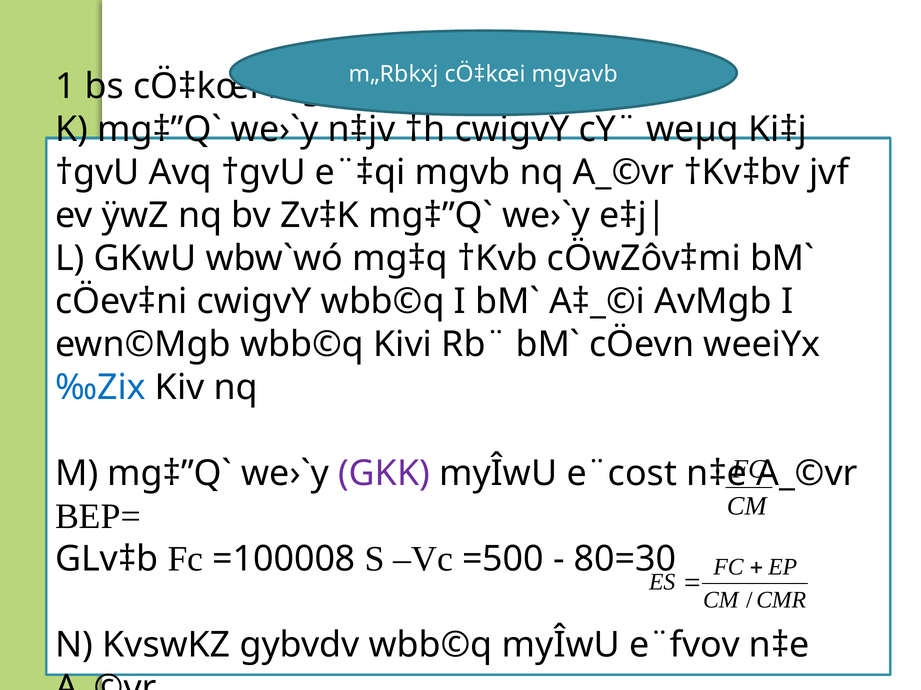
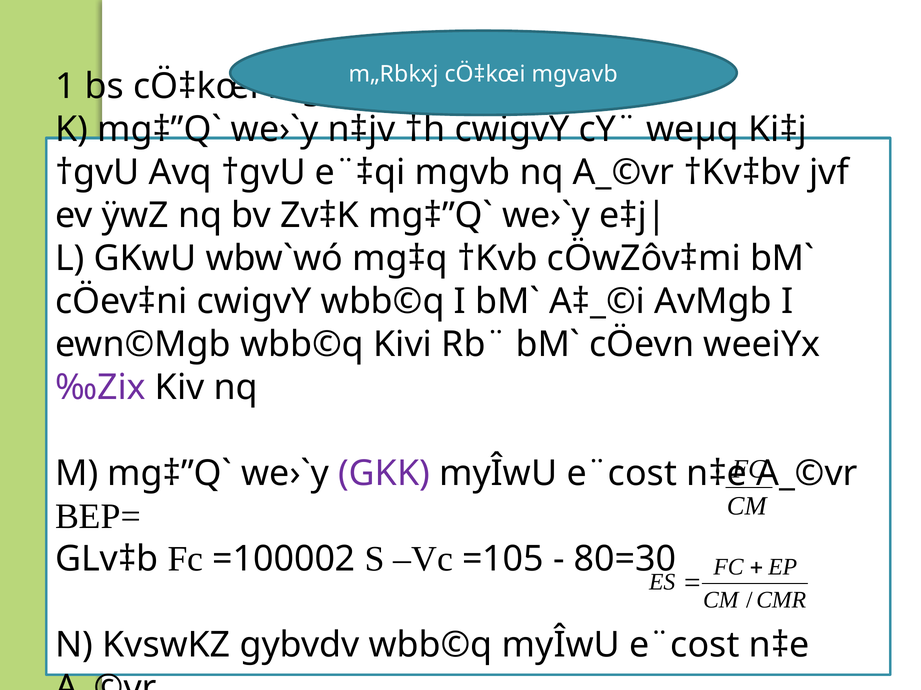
‰Zix colour: blue -> purple (100, 388)
=100008: =100008 -> =100002 (284, 560)
=500: =500 -> =105 (503, 560)
wbb©q myÎwU e¨fvov: e¨fvov -> e¨cost (684, 646)
